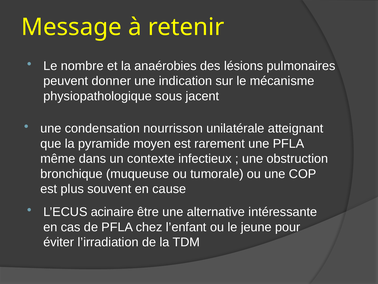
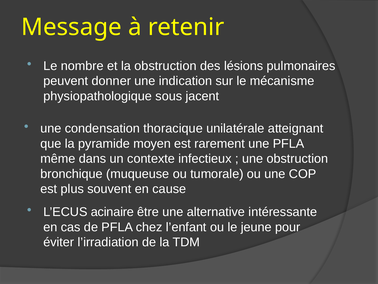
la anaérobies: anaérobies -> obstruction (166, 66)
nourrisson: nourrisson -> thoracique (173, 128)
